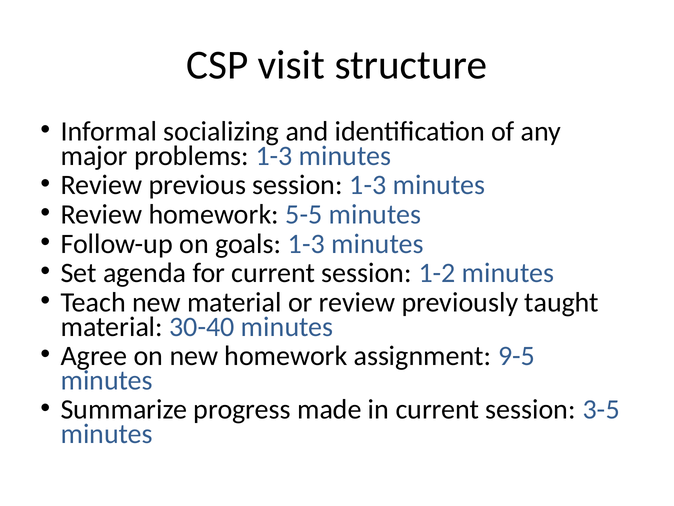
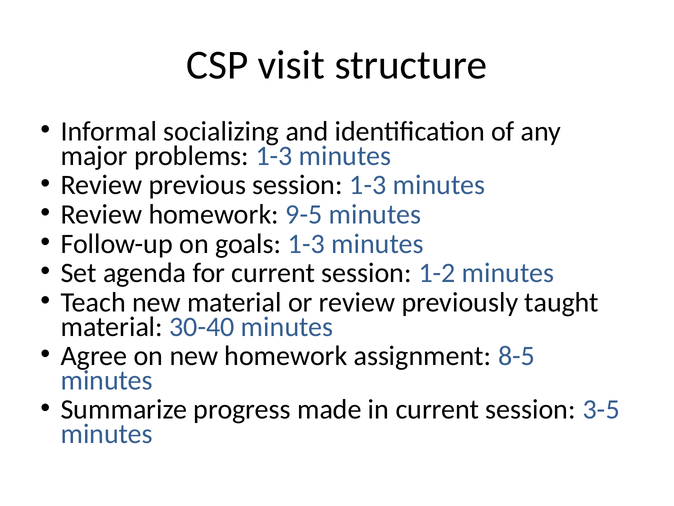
5-5: 5-5 -> 9-5 (304, 214)
9-5: 9-5 -> 8-5 (517, 356)
